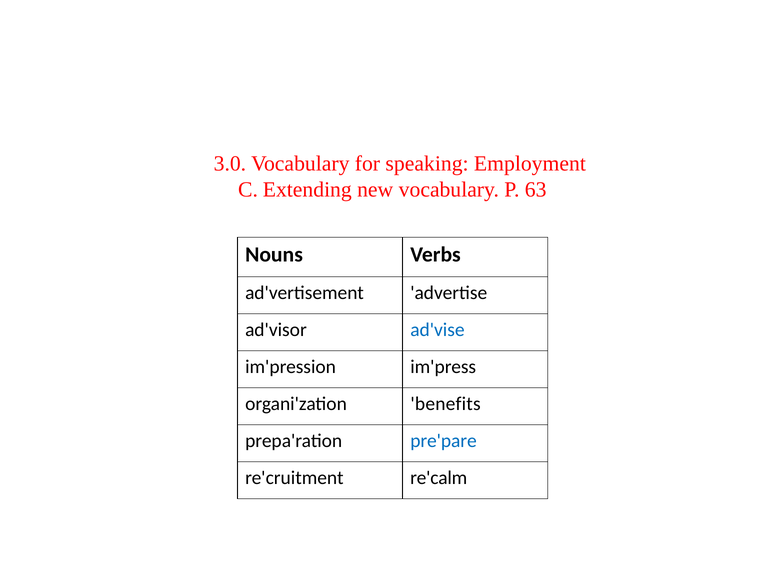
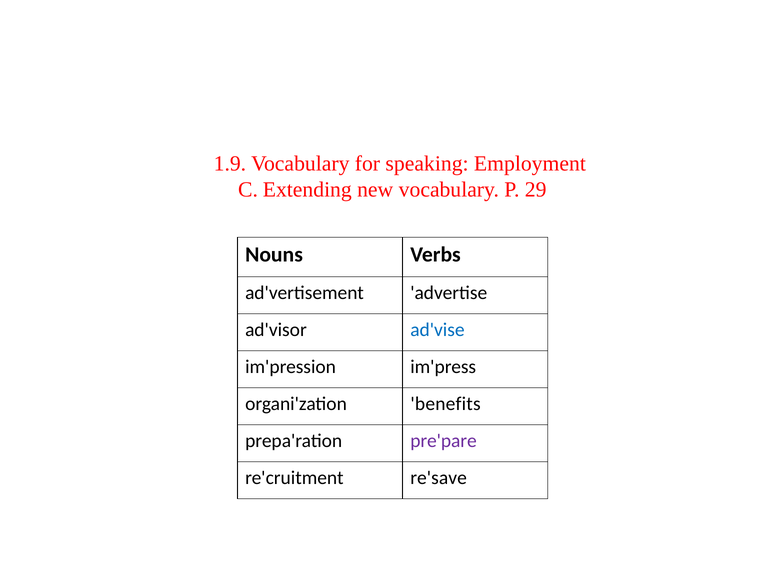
3.0: 3.0 -> 1.9 (230, 164)
63: 63 -> 29 (536, 190)
pre'pare colour: blue -> purple (444, 441)
re'calm: re'calm -> re'save (439, 478)
